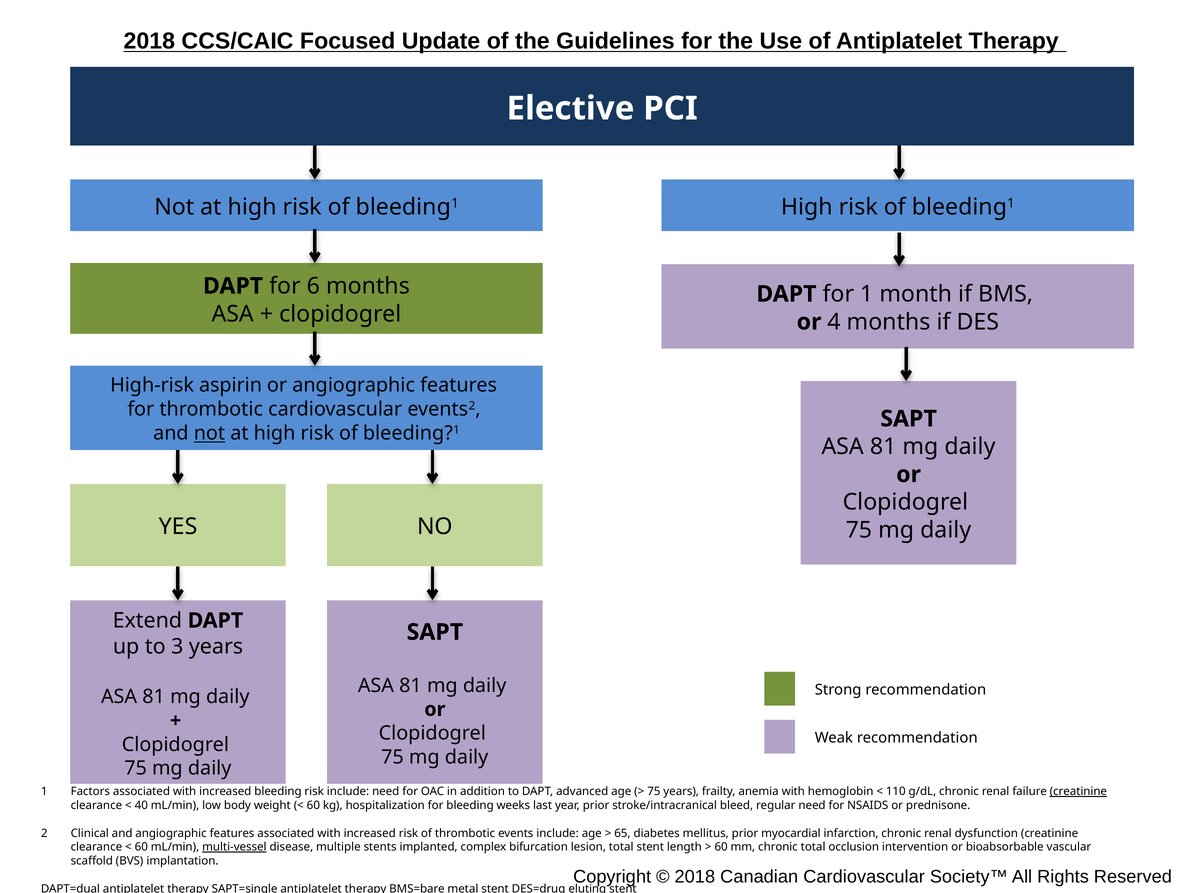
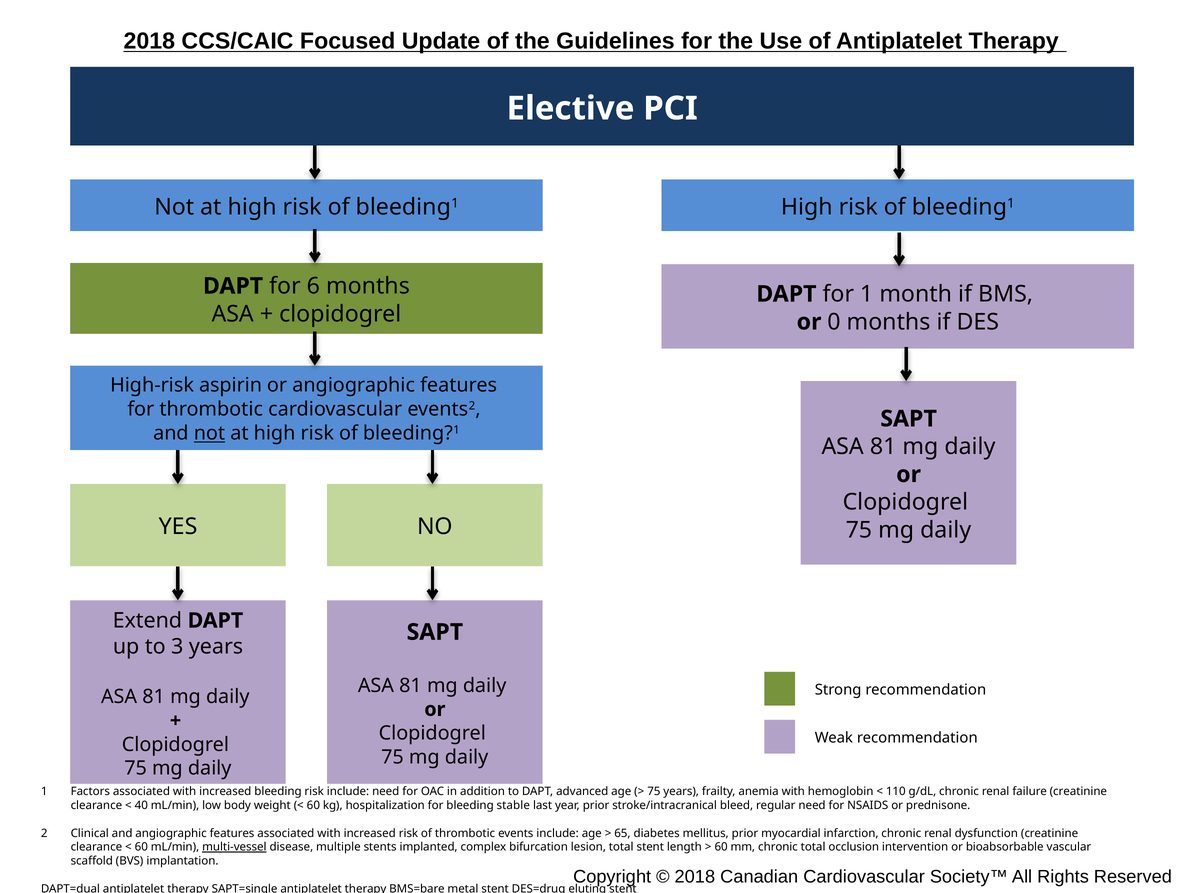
4: 4 -> 0 (834, 322)
creatinine underline: present -> none (1078, 791)
weeks: weeks -> stable (513, 805)
